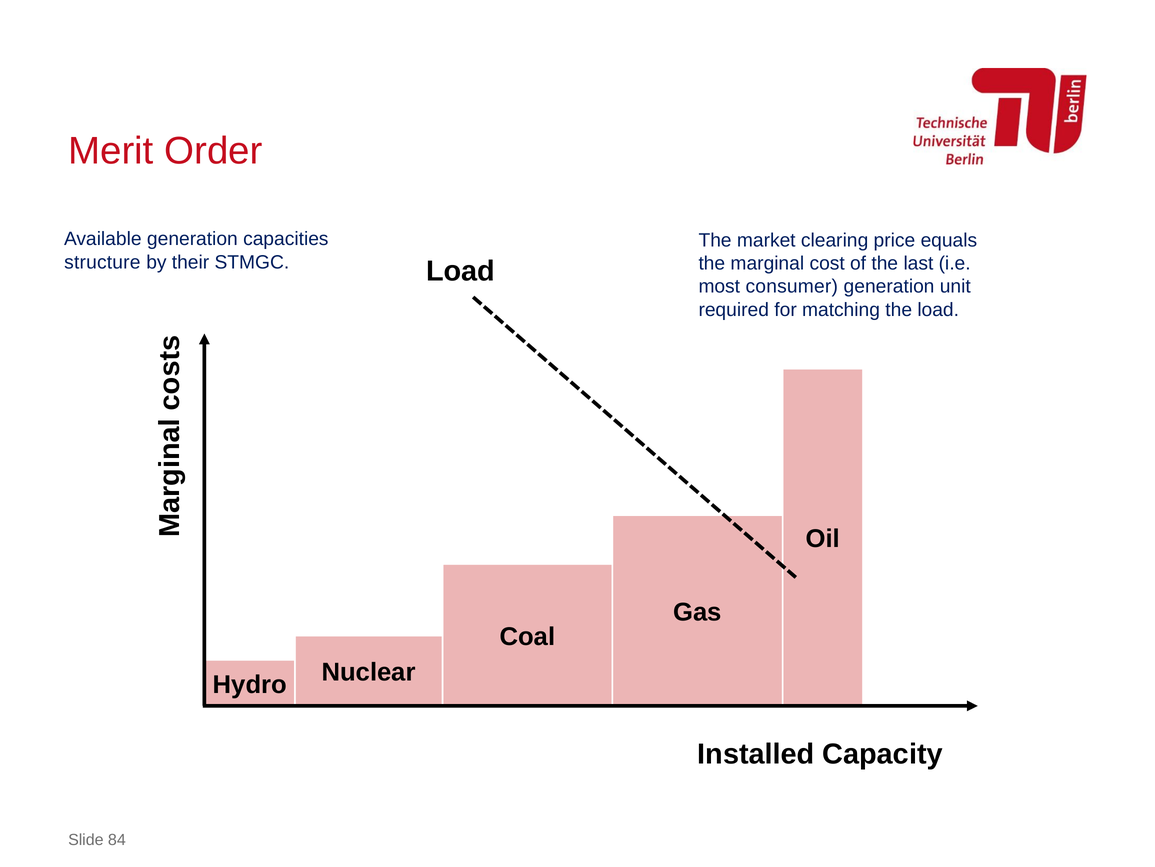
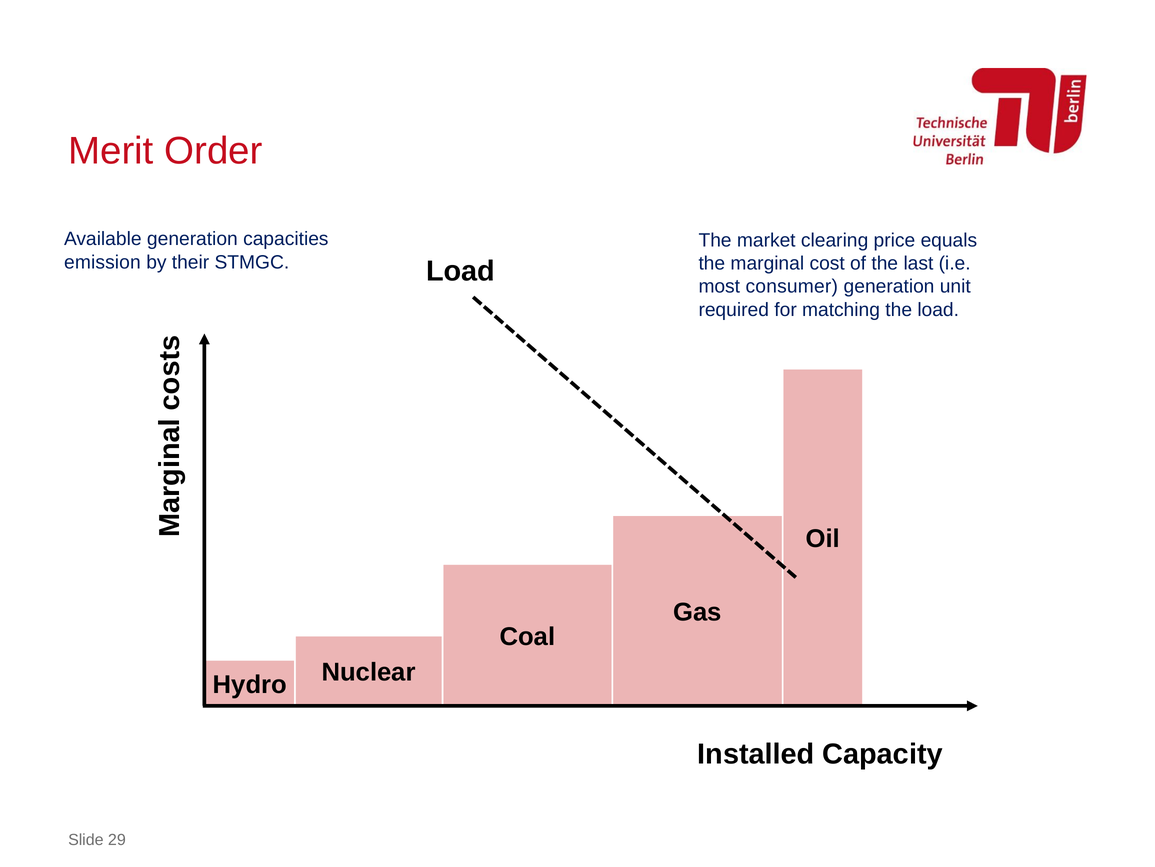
structure: structure -> emission (102, 262)
84: 84 -> 29 (117, 839)
